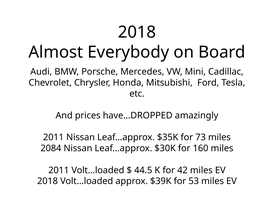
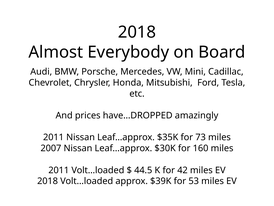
2084: 2084 -> 2007 (51, 148)
